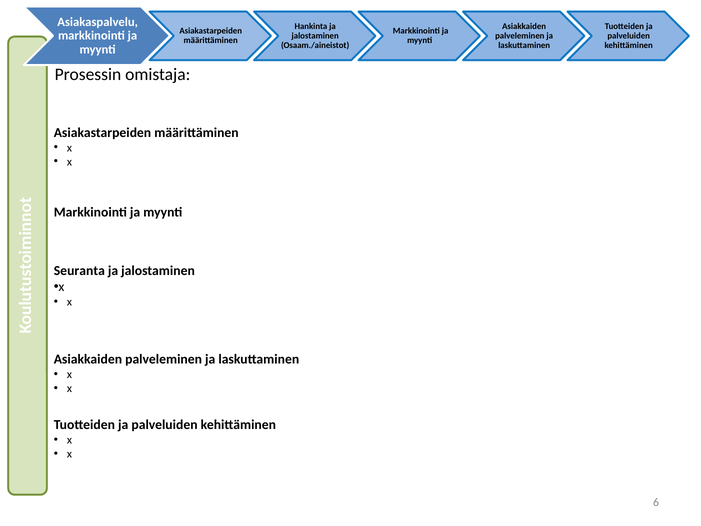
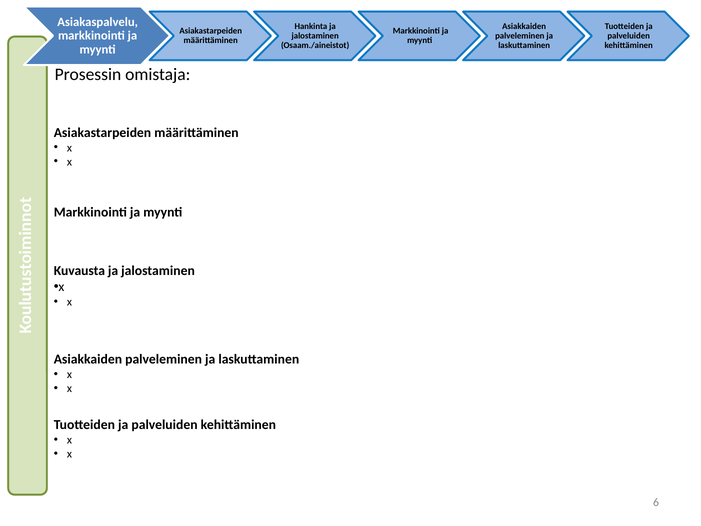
Seuranta: Seuranta -> Kuvausta (79, 270)
